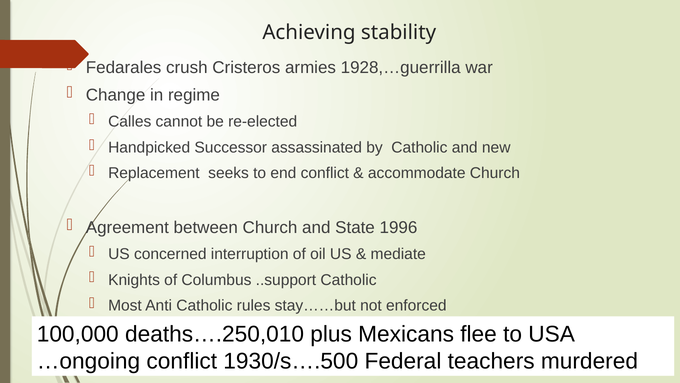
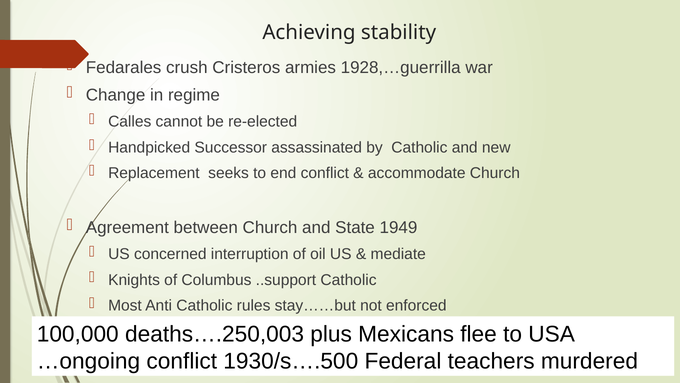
1996: 1996 -> 1949 (398, 227)
deaths….250,010: deaths….250,010 -> deaths….250,003 (215, 334)
